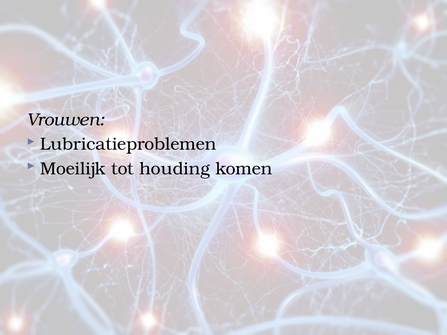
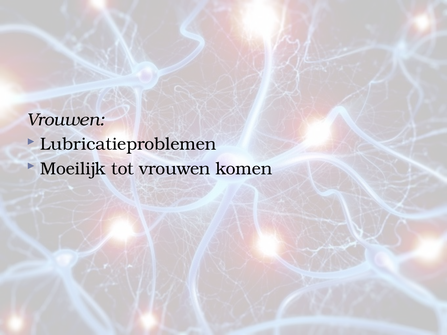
tot houding: houding -> vrouwen (175, 169)
